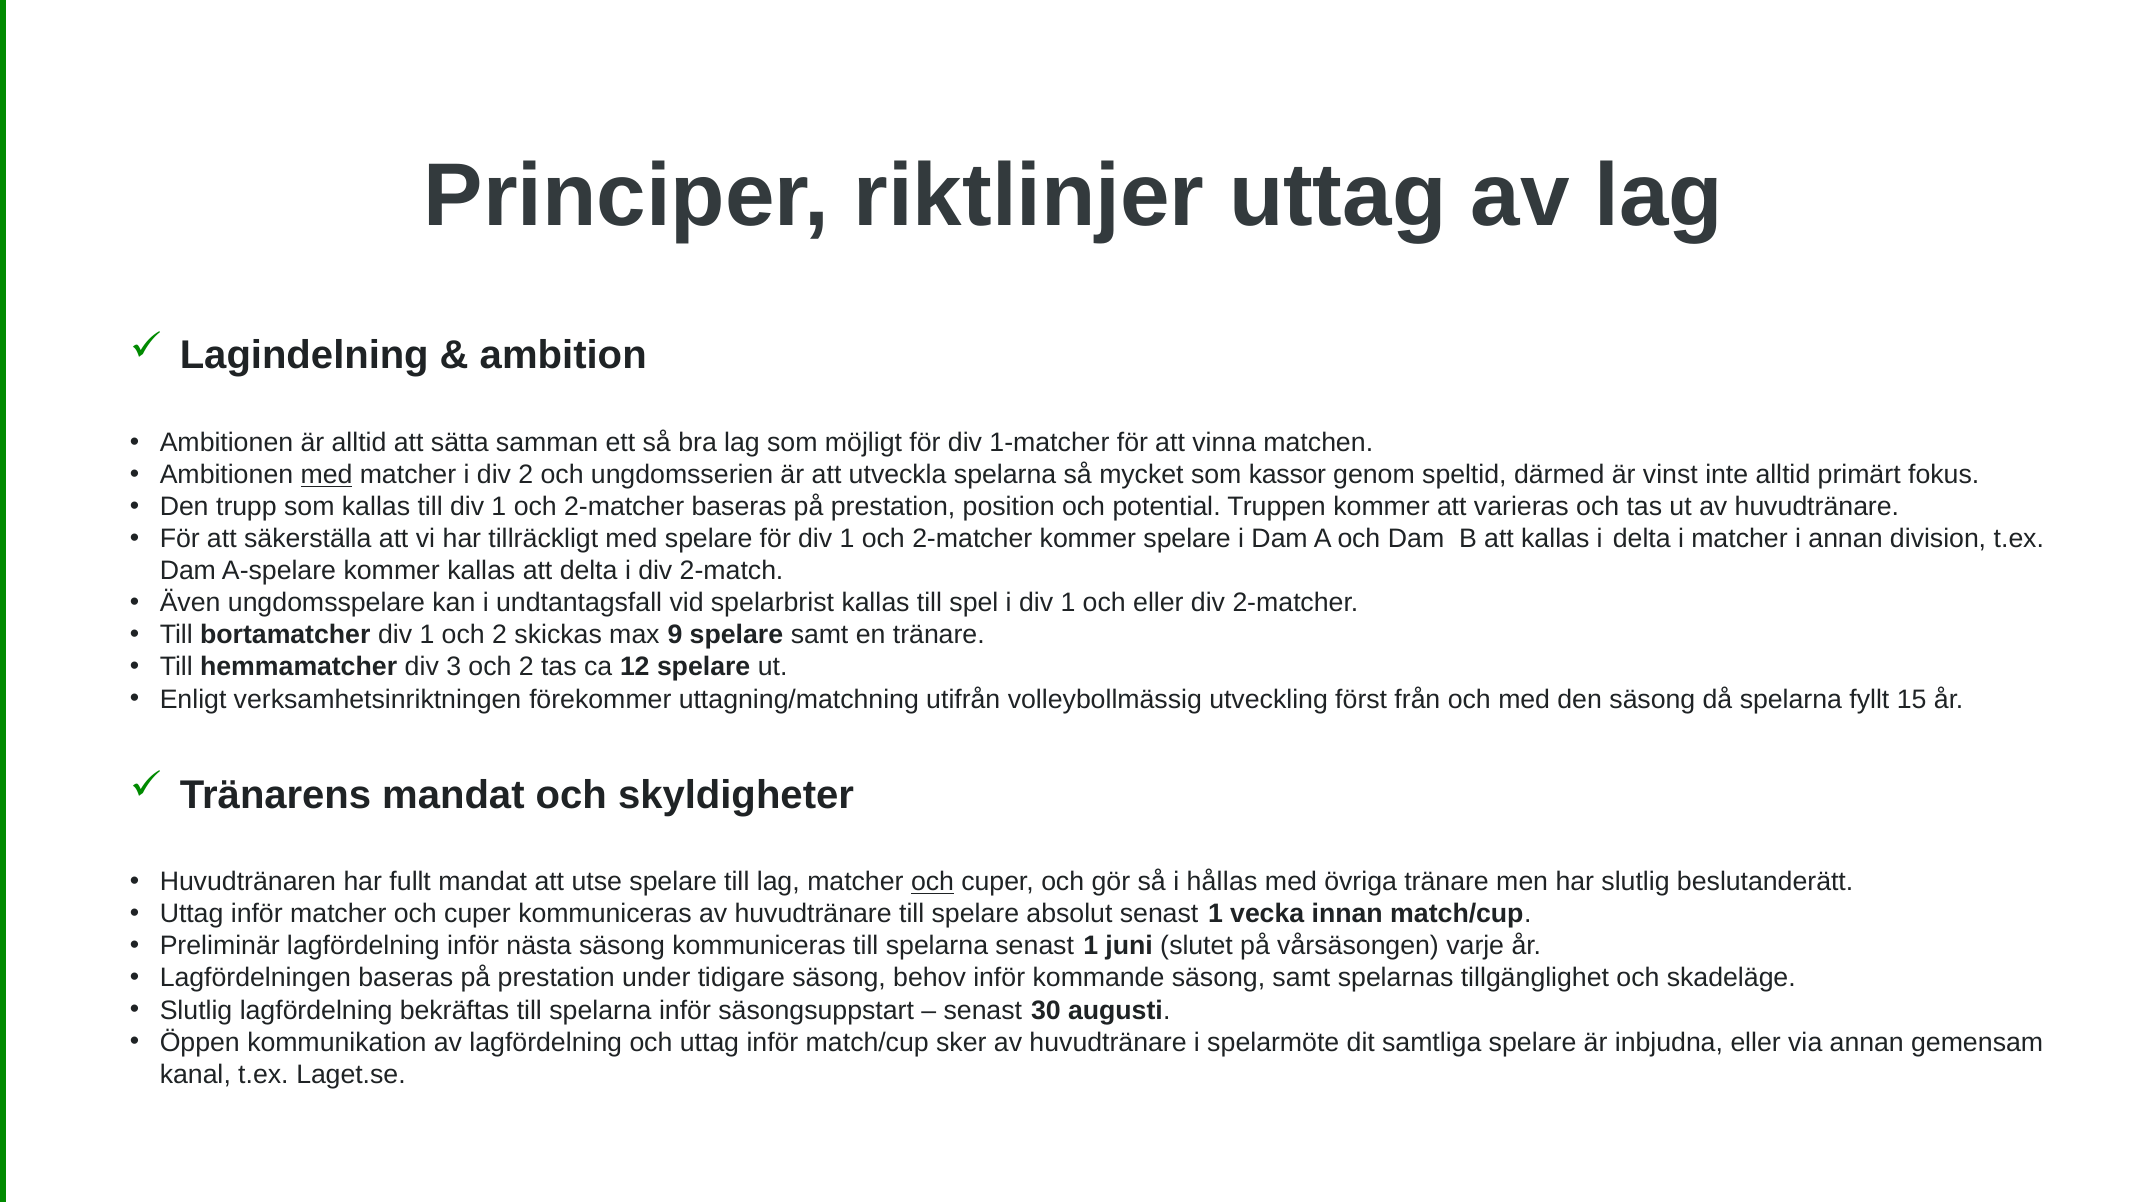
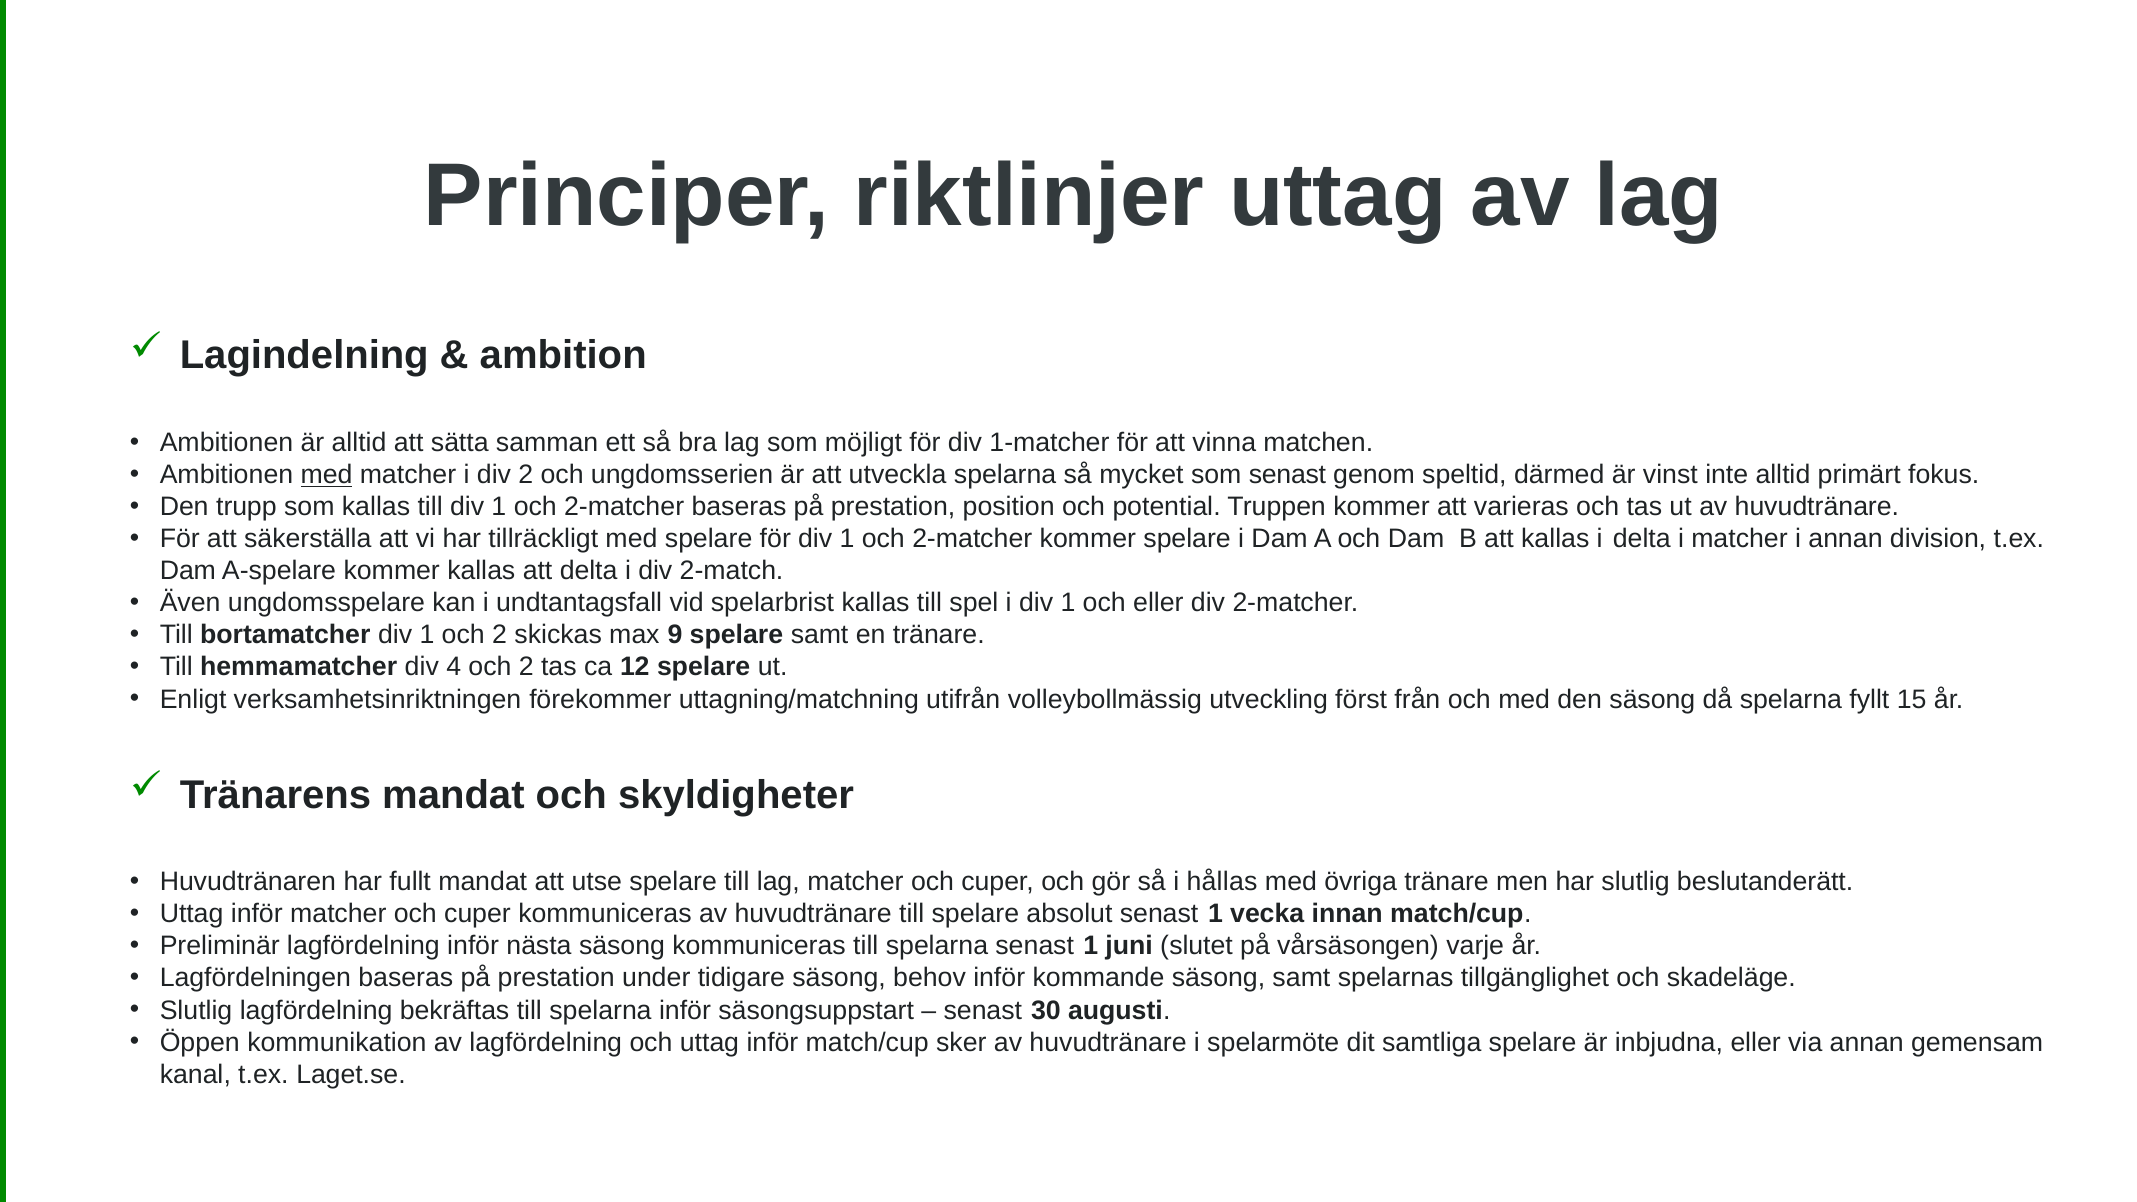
som kassor: kassor -> senast (1287, 475)
3: 3 -> 4 (454, 667)
och underline: present -> none (932, 882)
